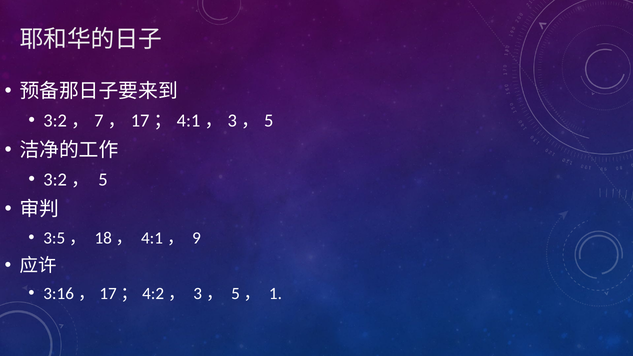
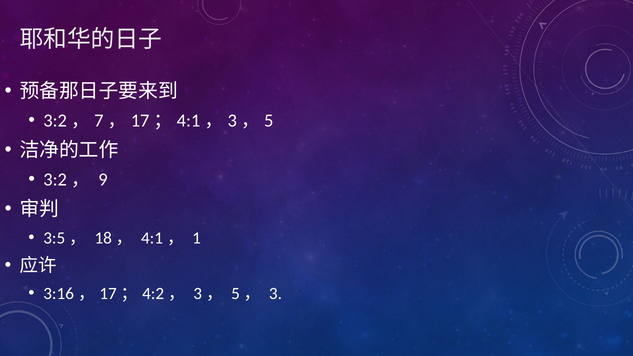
5: 5 -> 9 (103, 180)
9: 9 -> 1 (197, 238)
1: 1 -> 3 (275, 294)
